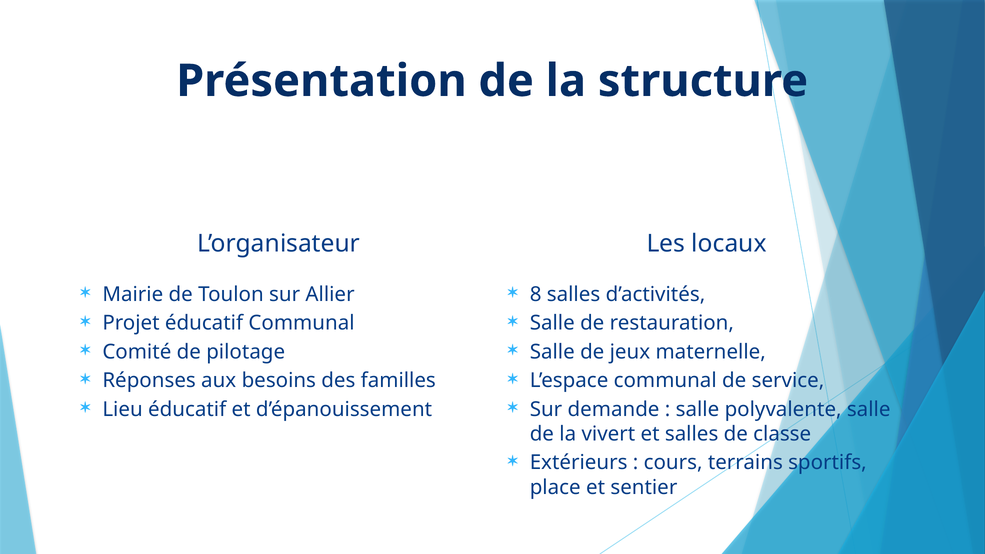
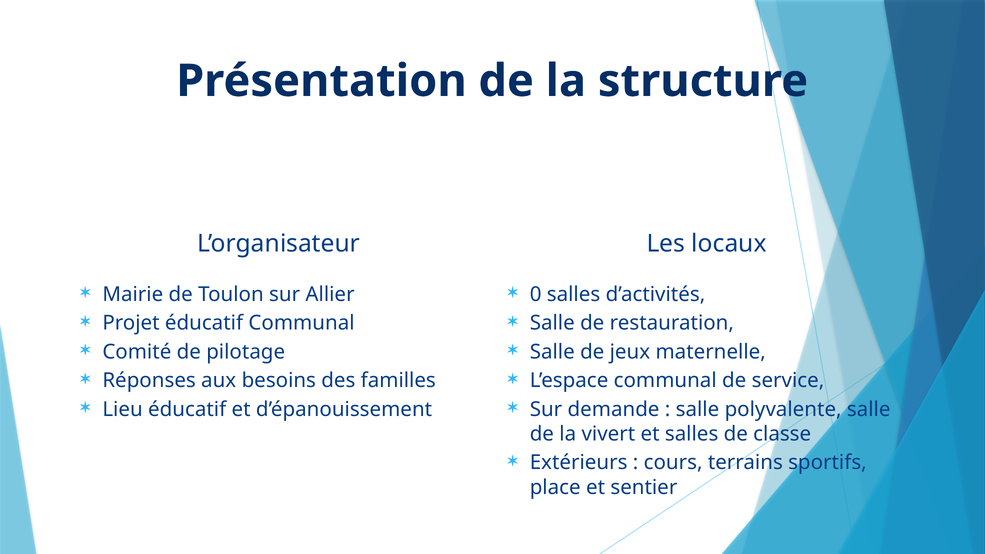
8: 8 -> 0 (536, 294)
